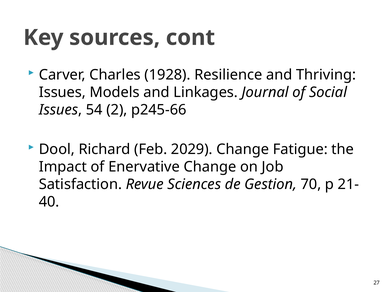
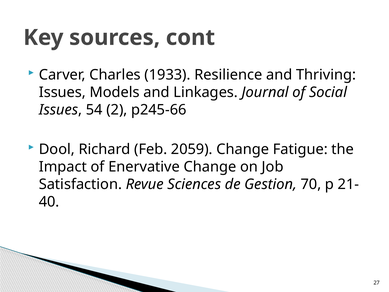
1928: 1928 -> 1933 (167, 75)
2029: 2029 -> 2059 (192, 149)
